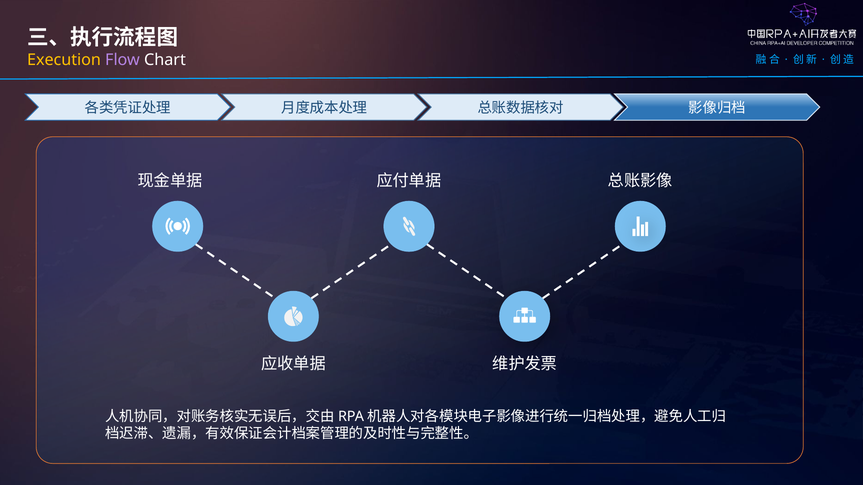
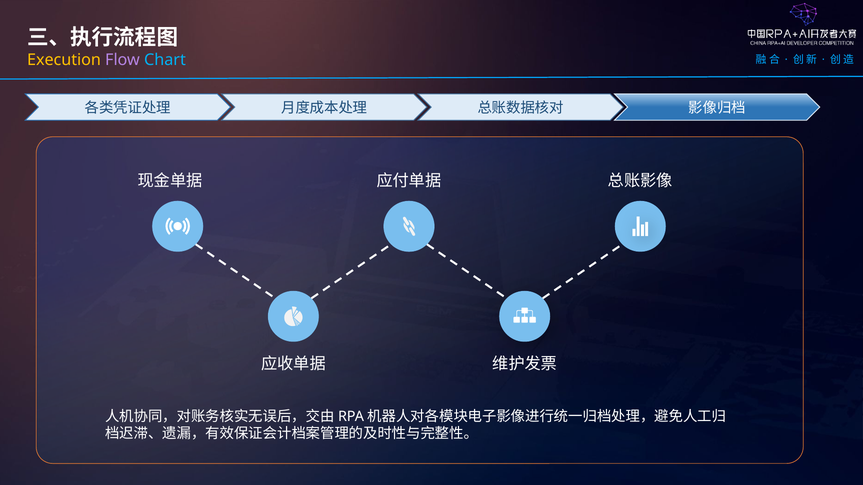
Chart colour: white -> light blue (165, 60)
